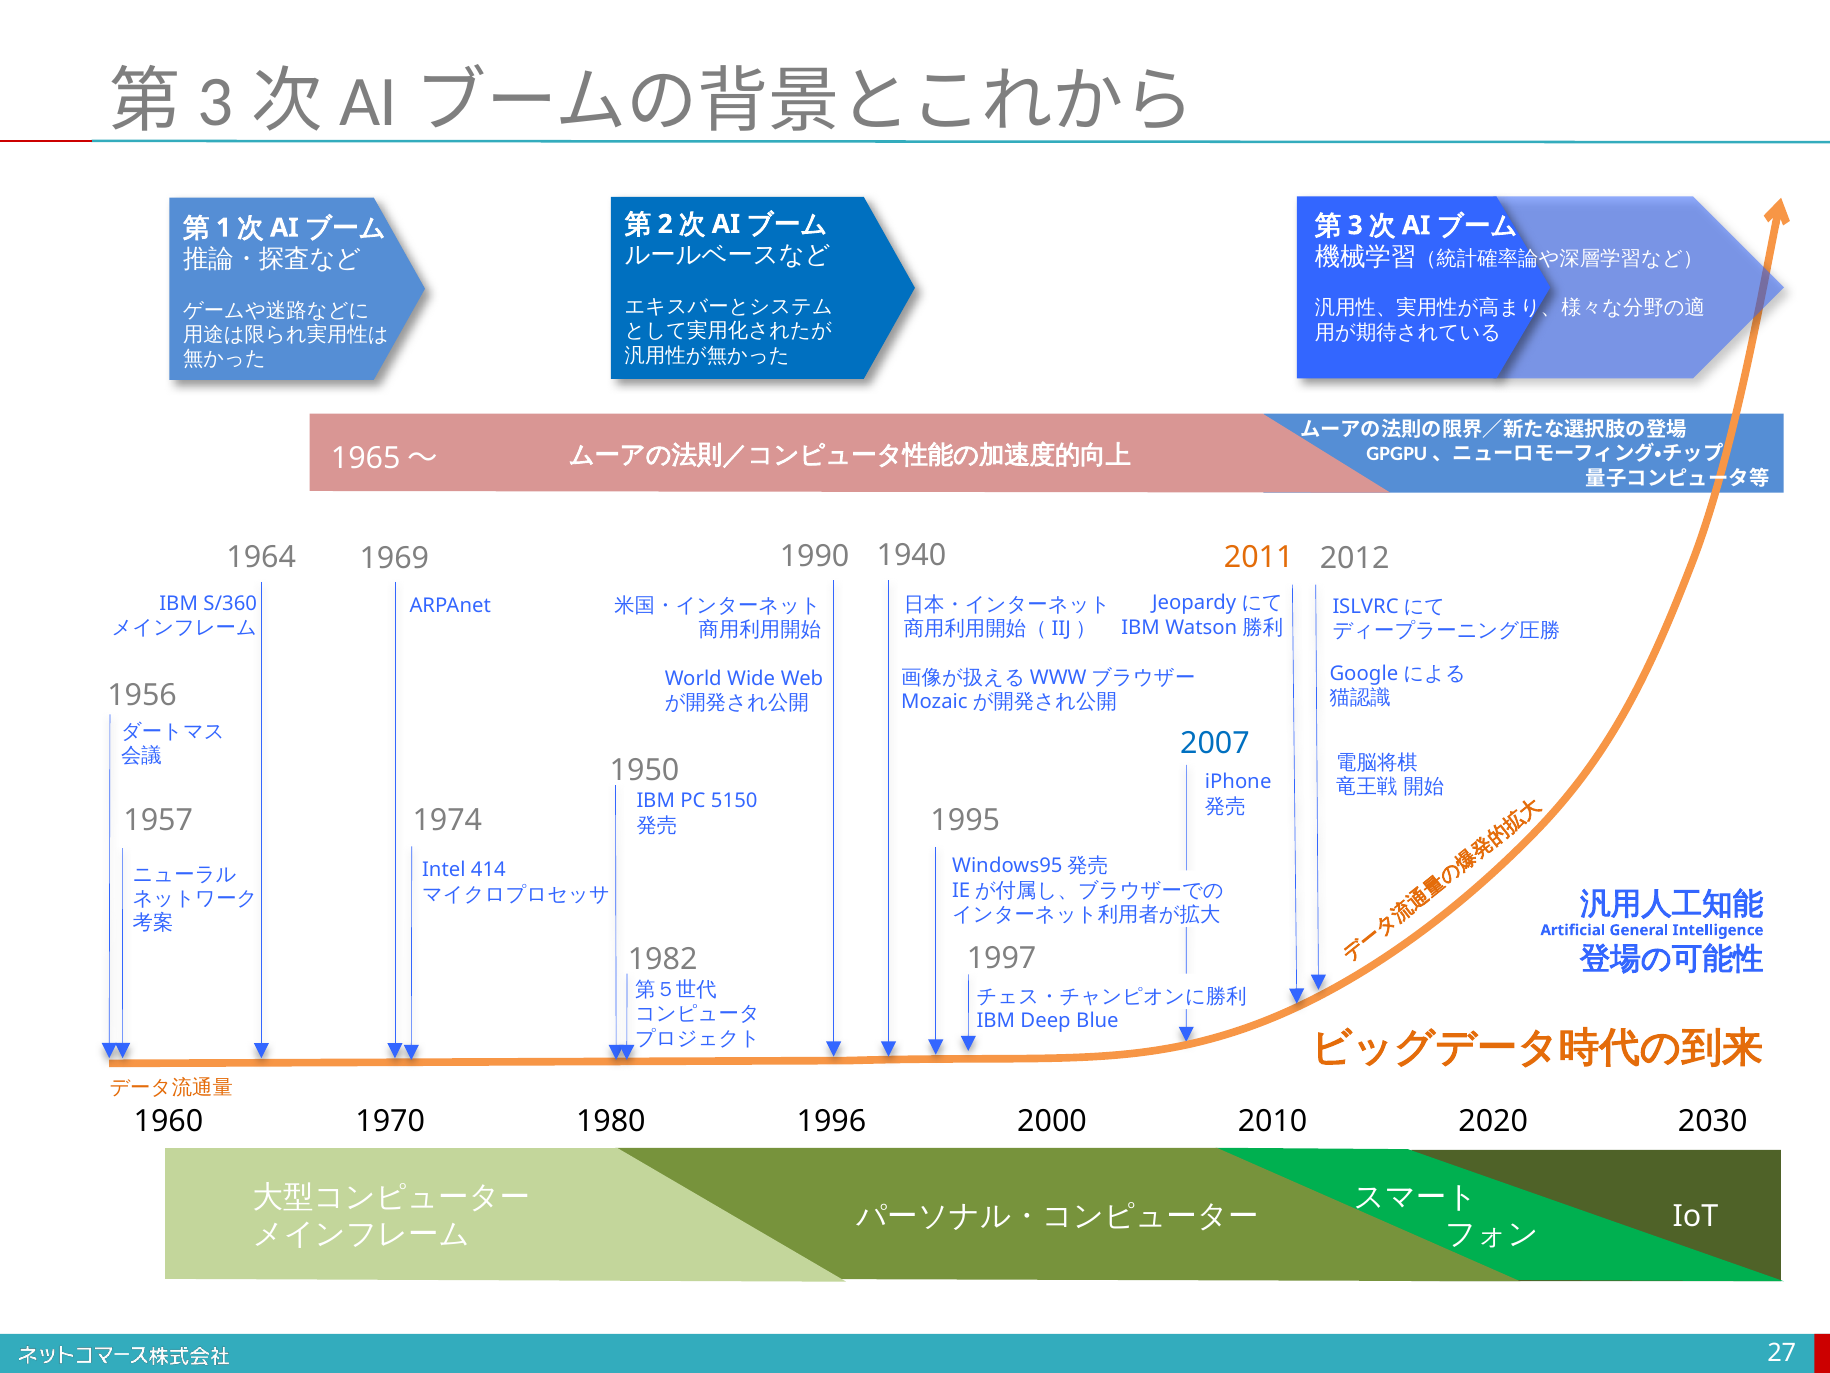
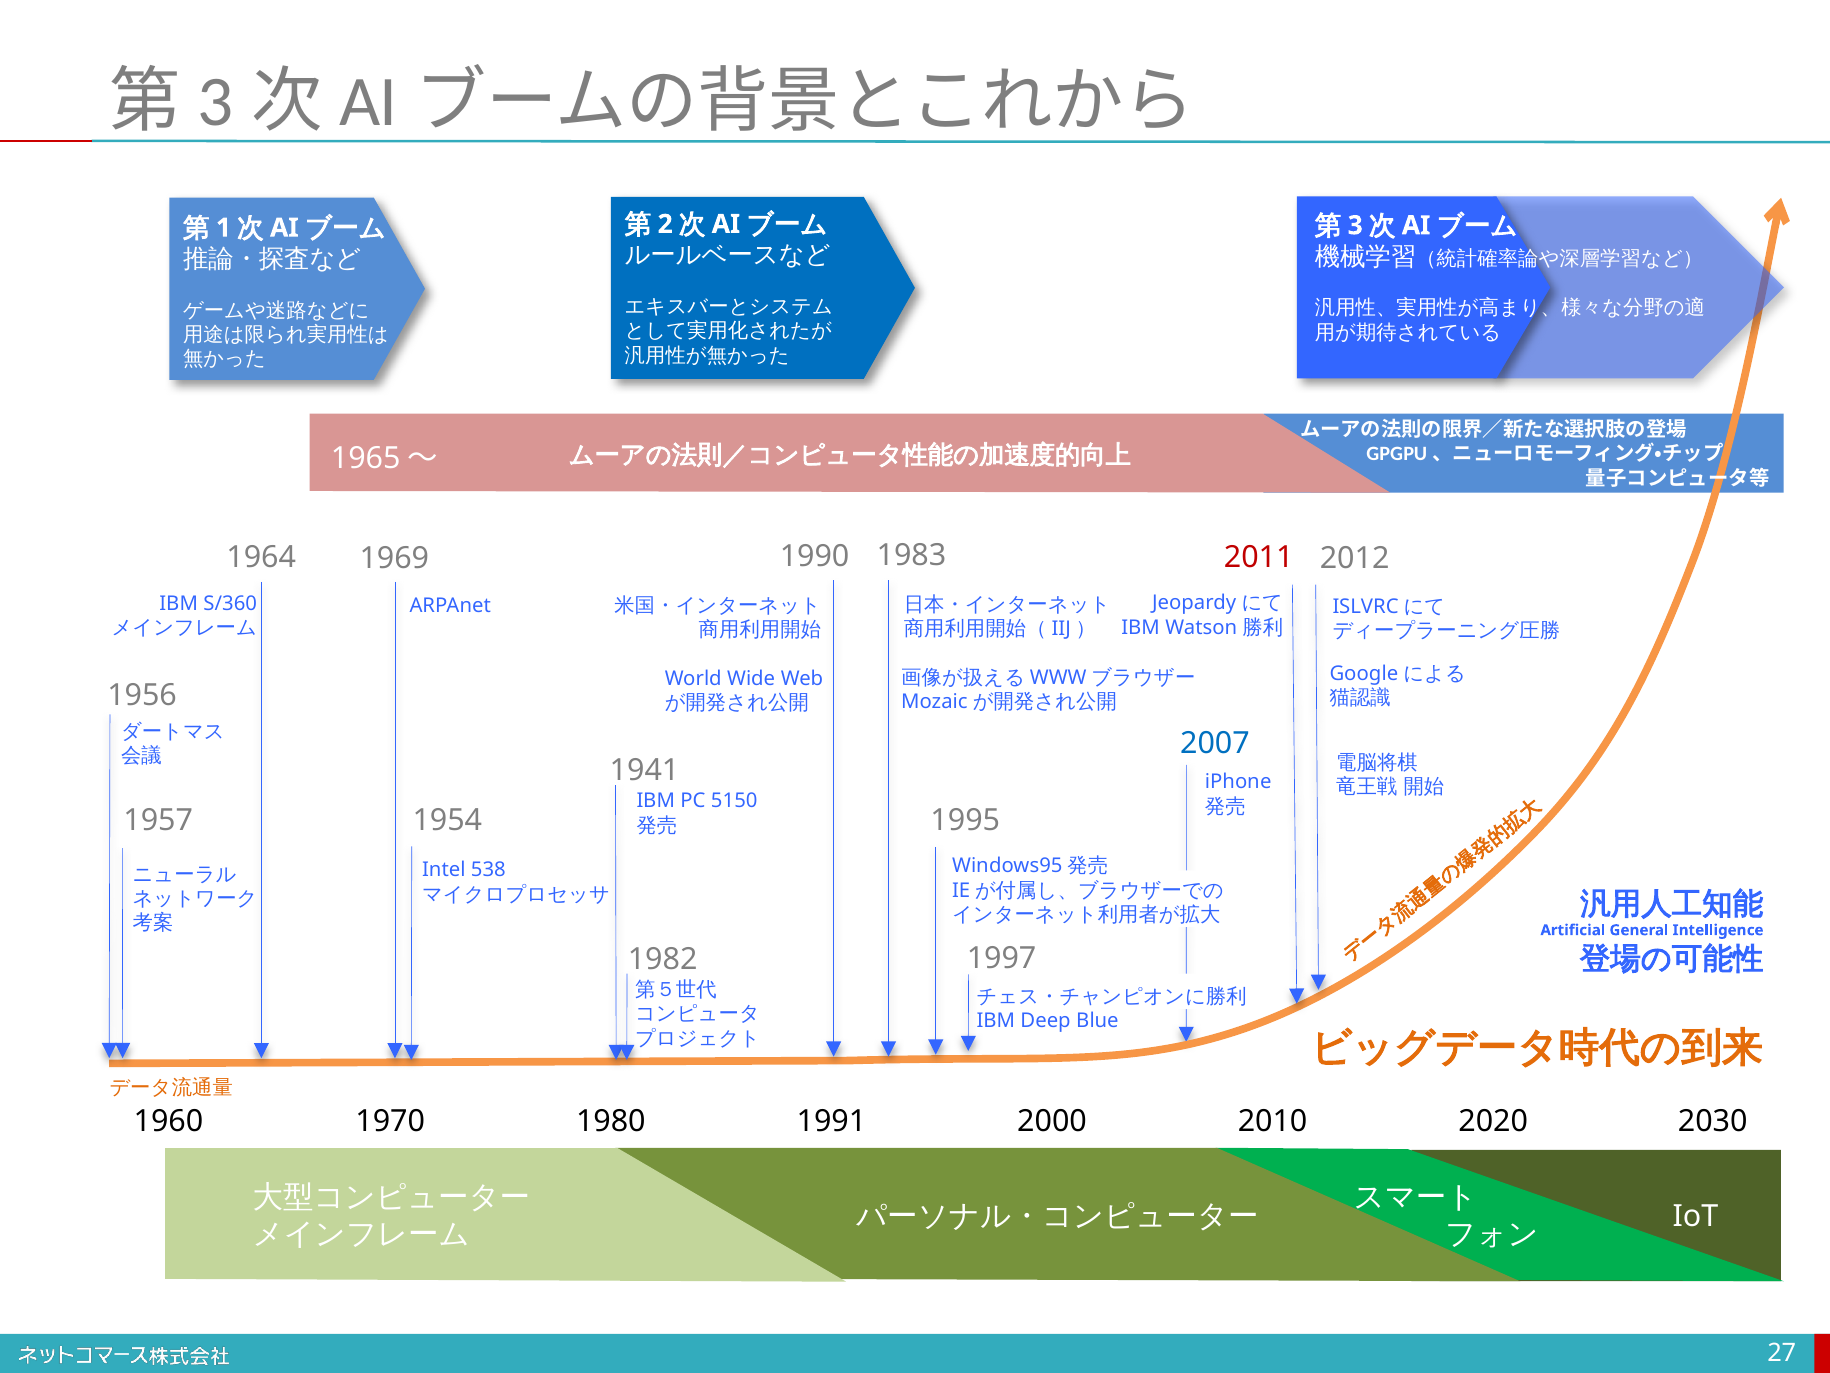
2011 colour: orange -> red (1259, 557)
1940: 1940 -> 1983 (911, 556)
1950: 1950 -> 1941 (645, 770)
1974: 1974 -> 1954 (447, 820)
414: 414 -> 538 (488, 870)
1996: 1996 -> 1991 (831, 1121)
